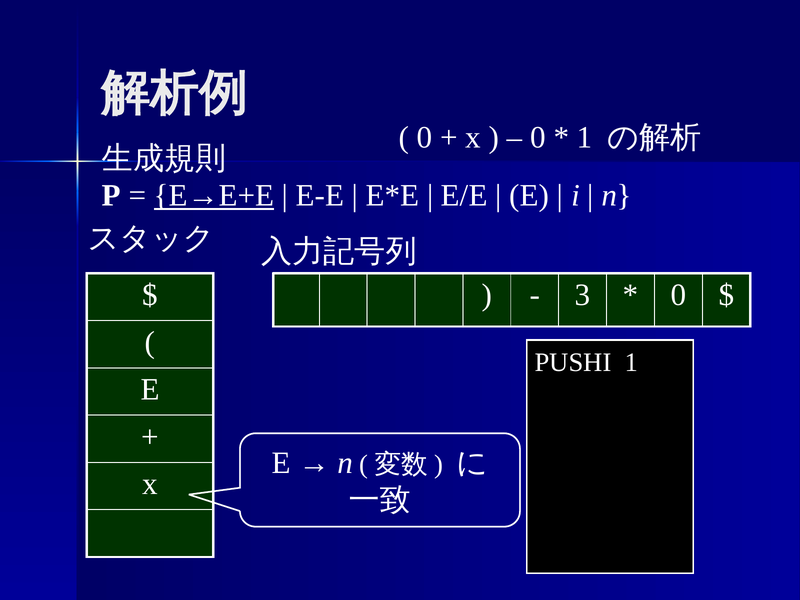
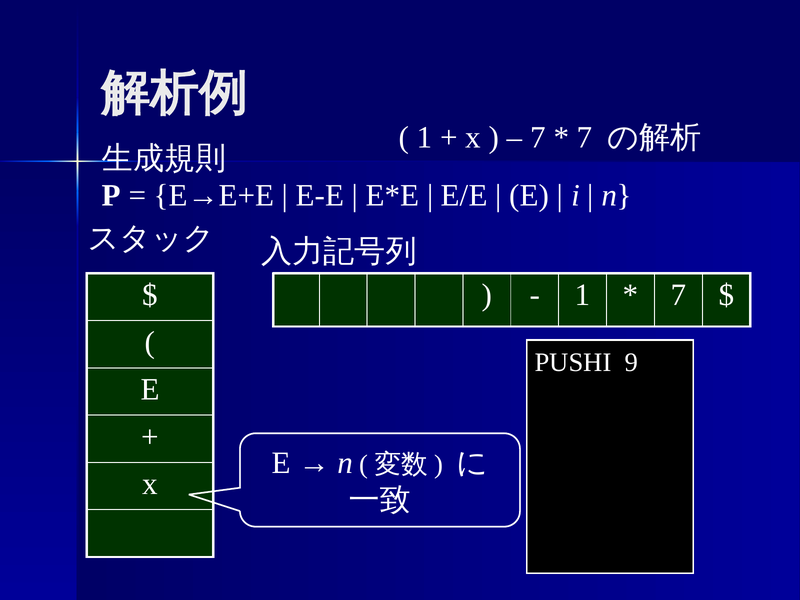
0: 0 -> 1 (425, 138)
0: 0 -> 7 (538, 138)
1: 1 -> 7 (585, 138)
E→E+E underline: present -> none (214, 196)
3: 3 -> 1 (583, 295)
0: 0 -> 7 (678, 295)
PUSHI 1: 1 -> 9 (631, 363)
